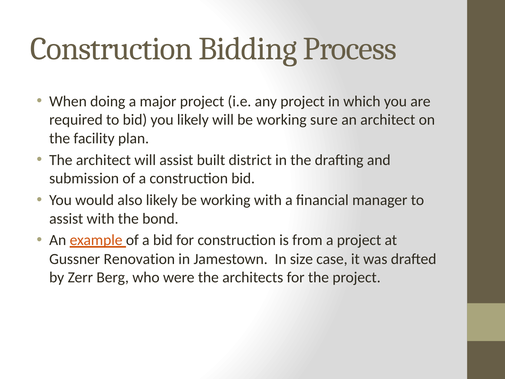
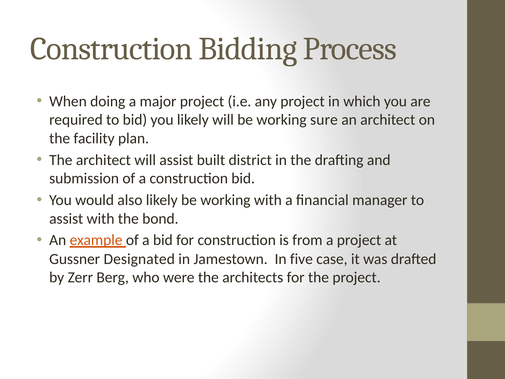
Renovation: Renovation -> Designated (139, 259)
size: size -> five (301, 259)
